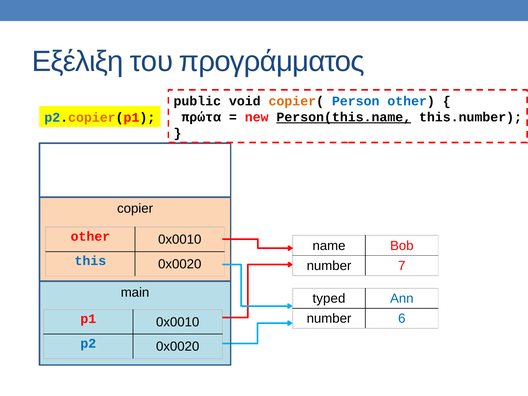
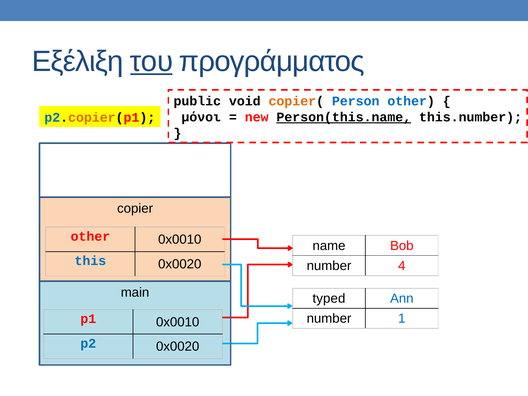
του underline: none -> present (151, 61)
πρώτα: πρώτα -> μόνοι (201, 117)
7: 7 -> 4 (402, 266)
6: 6 -> 1 (402, 319)
